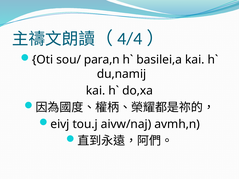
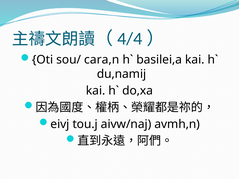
para,n: para,n -> cara,n (102, 60)
